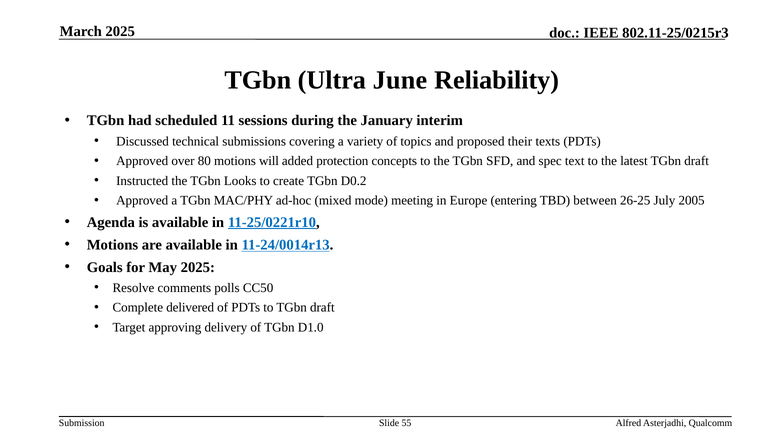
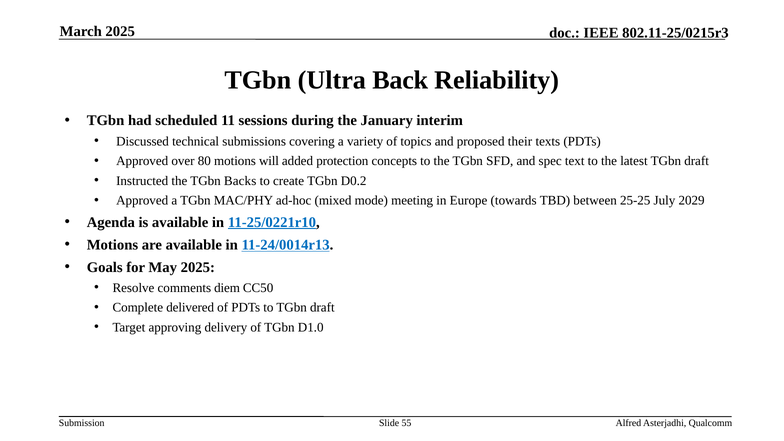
June: June -> Back (400, 80)
Looks: Looks -> Backs (240, 181)
entering: entering -> towards (514, 200)
26-25: 26-25 -> 25-25 (635, 200)
2005: 2005 -> 2029 (692, 200)
polls: polls -> diem (227, 288)
